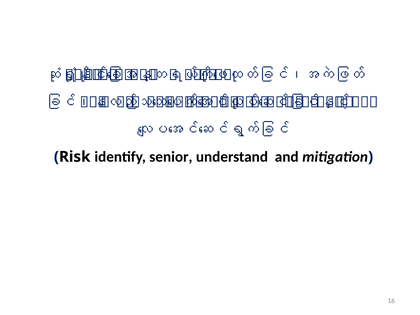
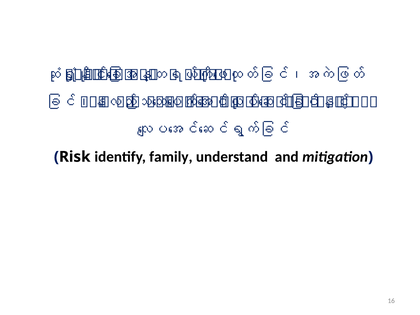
senior: senior -> family (171, 157)
